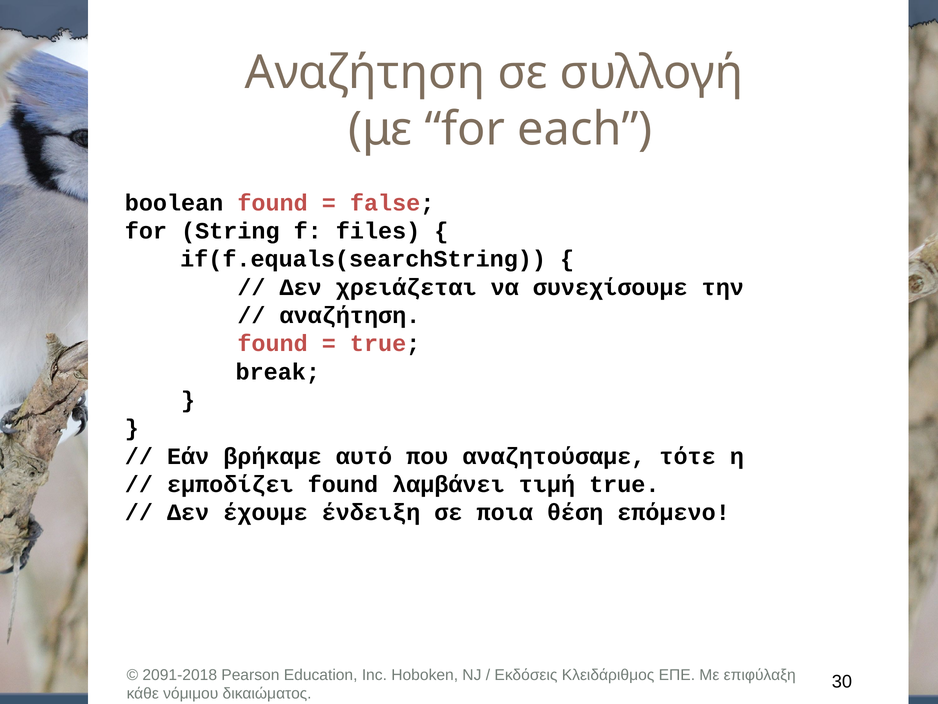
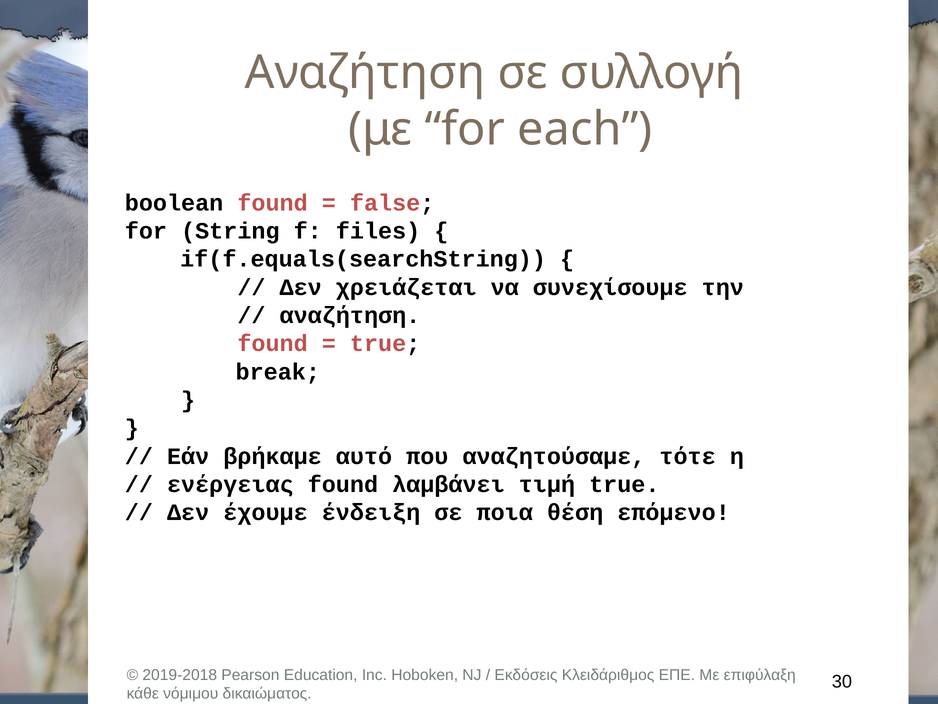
εμποδίζει: εμποδίζει -> ενέργειας (230, 484)
2091-2018: 2091-2018 -> 2019-2018 (180, 674)
